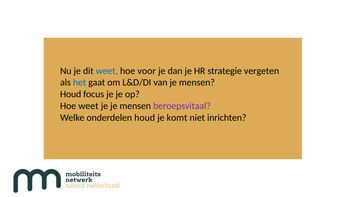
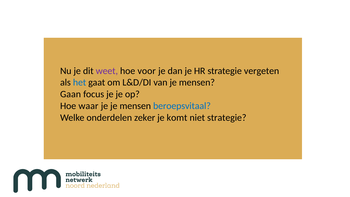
weet colour: blue -> purple (107, 71)
Houd: Houd -> Gaan (71, 94)
Hoe weet: weet -> waar (88, 106)
beroepsvitaal colour: purple -> blue (182, 106)
onderdelen houd: houd -> zeker (145, 117)
niet inrichten: inrichten -> strategie (227, 117)
